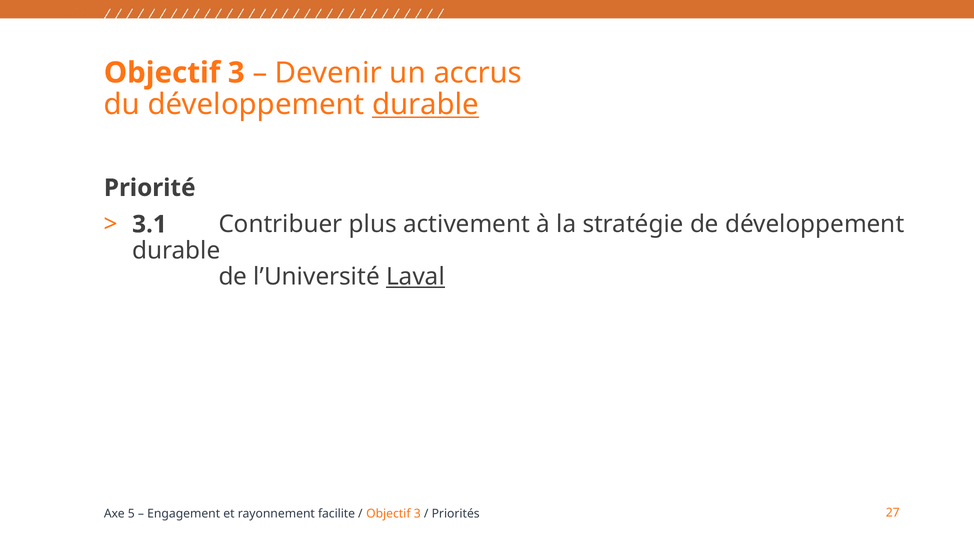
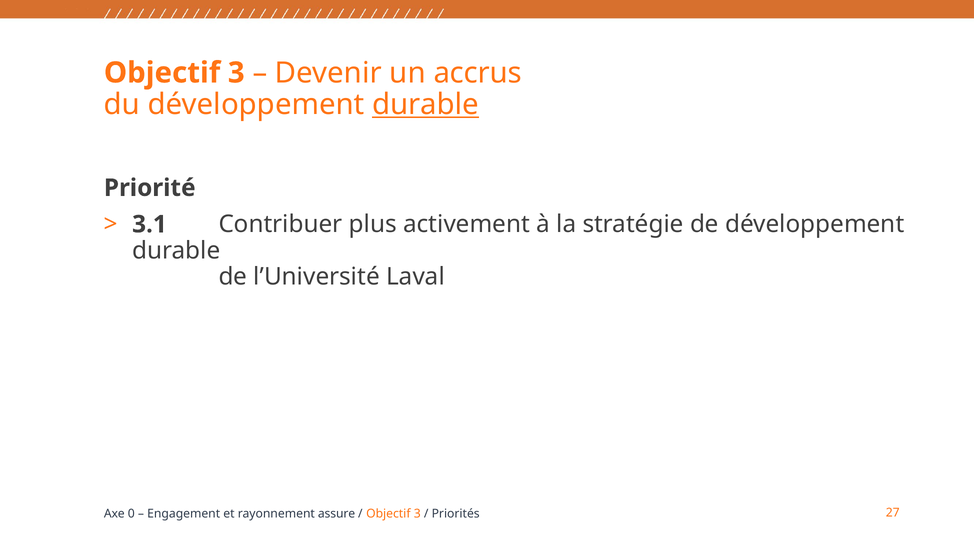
Laval underline: present -> none (415, 277)
5: 5 -> 0 (131, 514)
facilite: facilite -> assure (337, 514)
